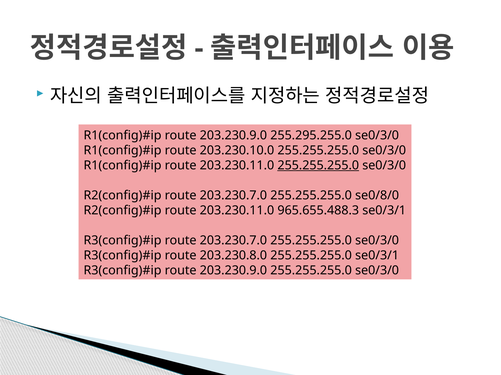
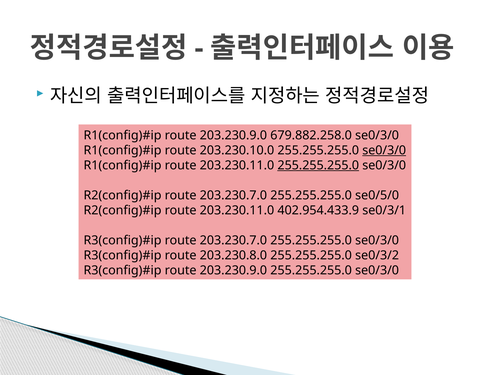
255.295.255.0: 255.295.255.0 -> 679.882.258.0 (311, 136)
se0/3/0 underline: none -> present (384, 151)
se0/8/0: se0/8/0 -> se0/5/0 (377, 196)
965.655.488.3: 965.655.488.3 -> 402.954.433.9 (318, 211)
255.255.255.0 se0/3/1: se0/3/1 -> se0/3/2 (377, 256)
